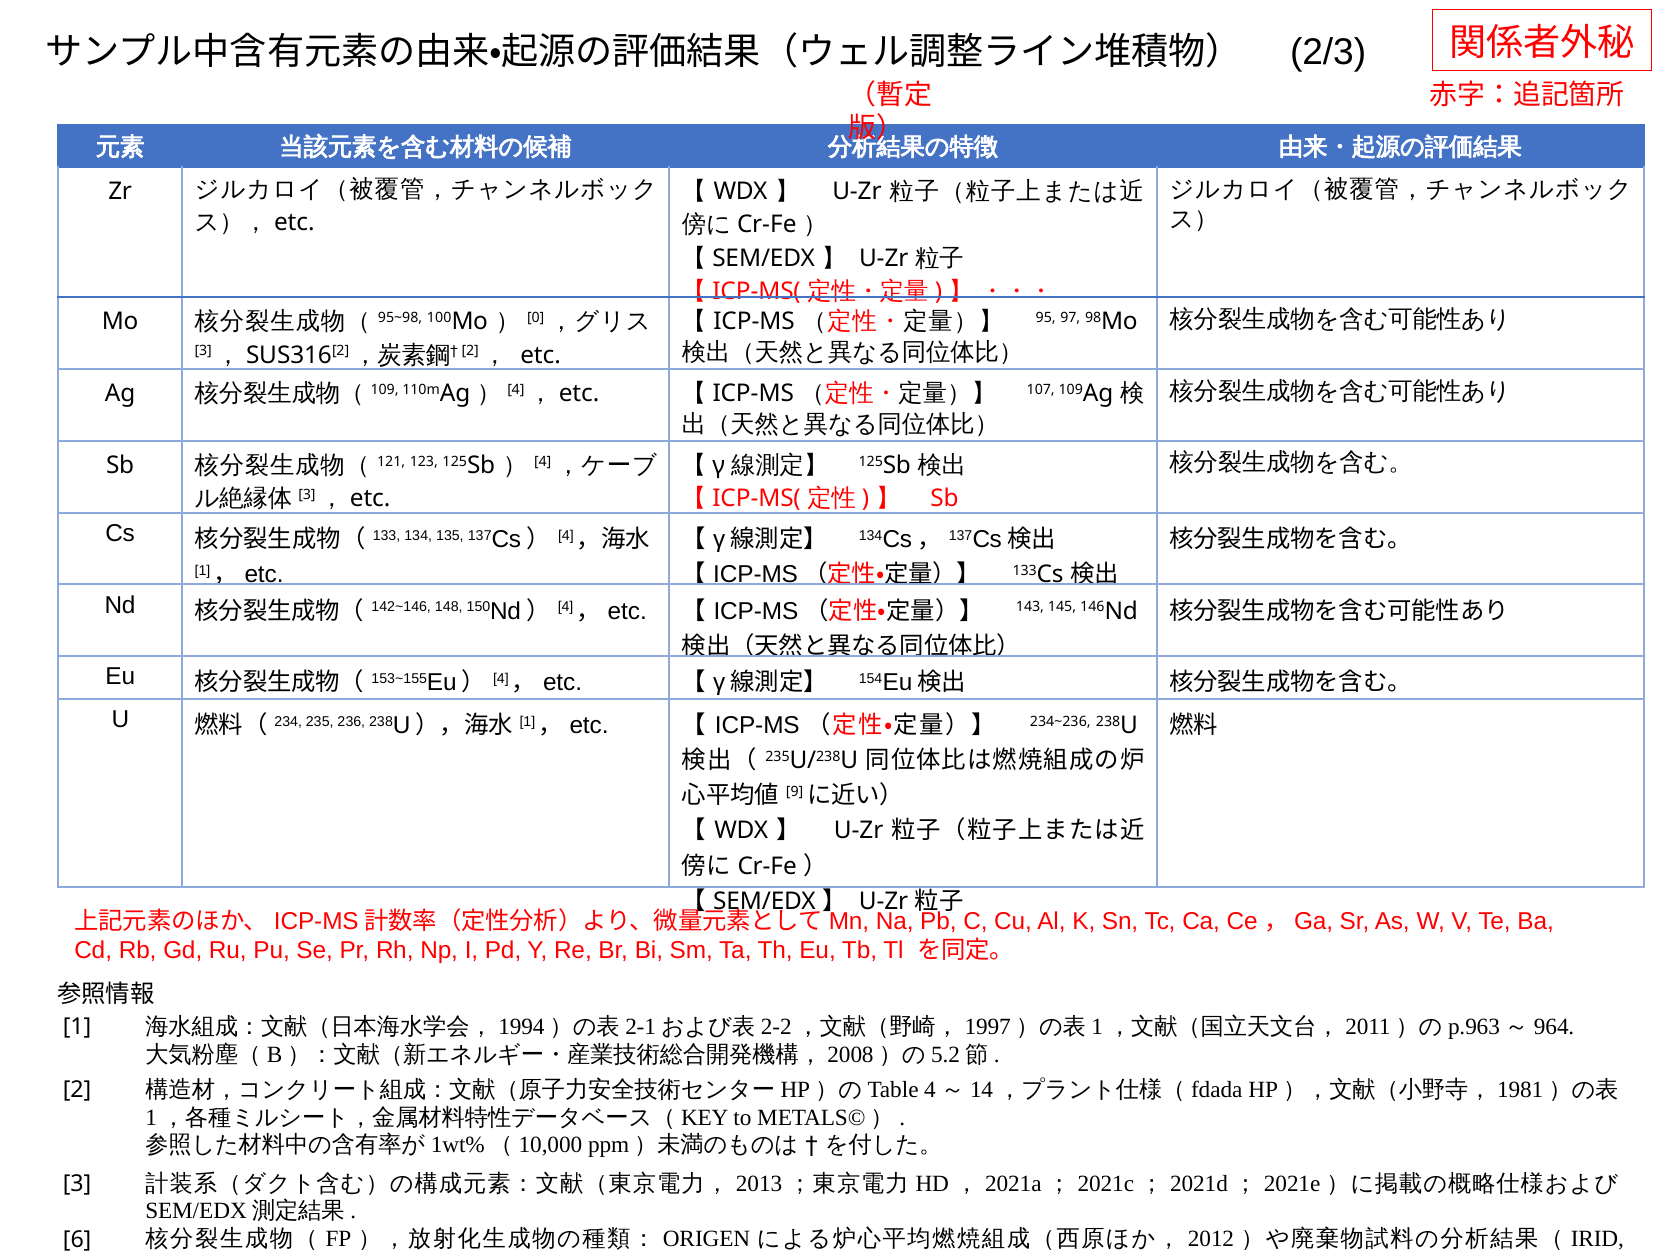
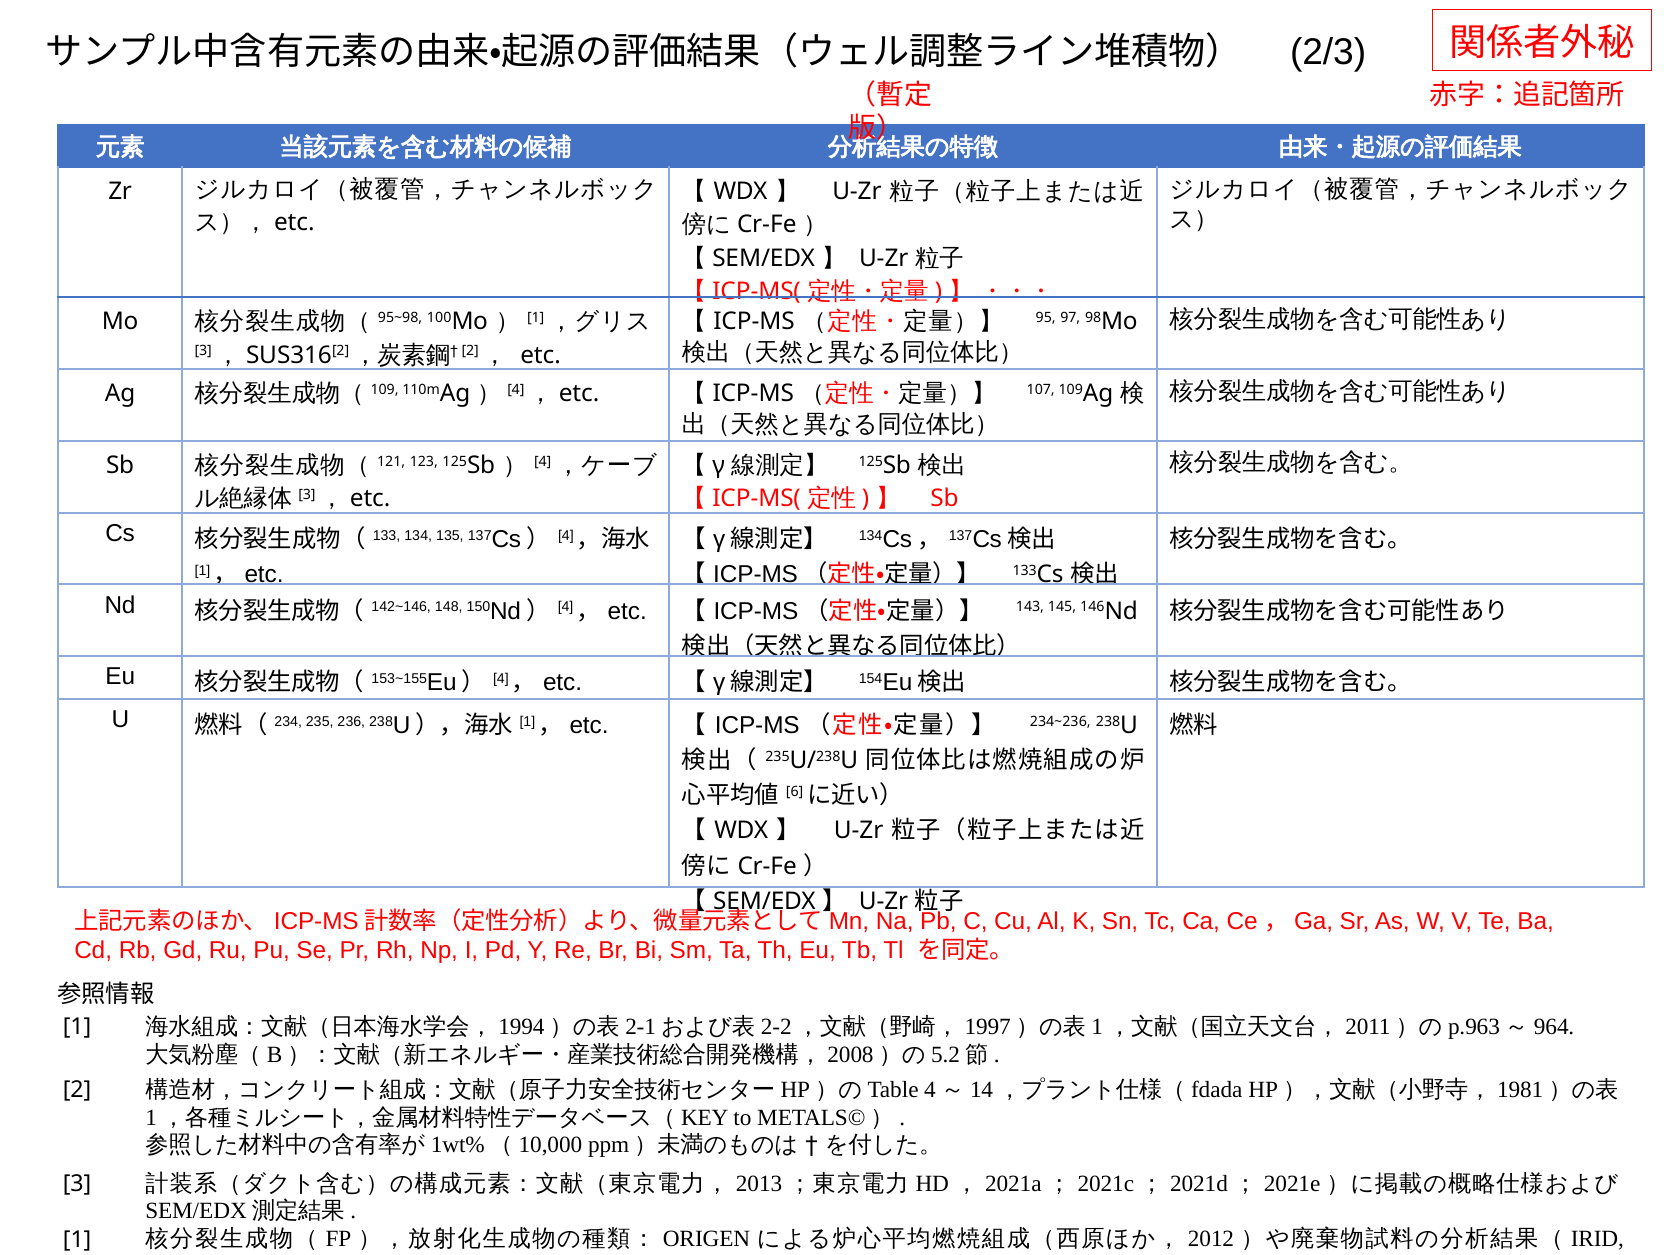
0: 0 -> 1 (536, 318)
9: 9 -> 6 (795, 792)
6: 6 -> 1 (77, 1239)
